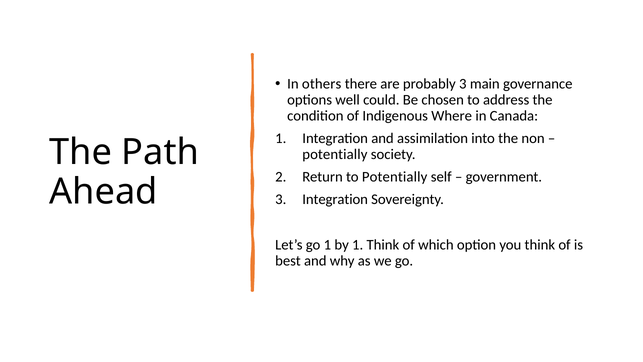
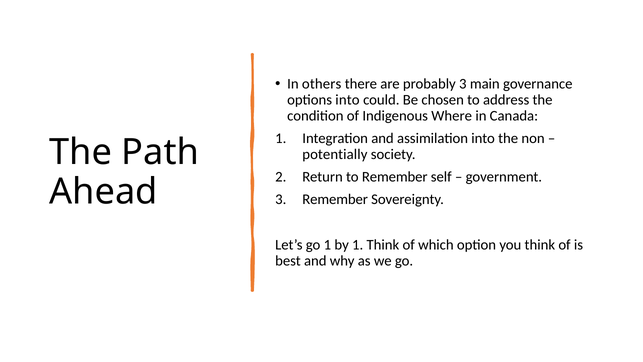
options well: well -> into (347, 100)
to Potentially: Potentially -> Remember (395, 177)
3 Integration: Integration -> Remember (335, 199)
